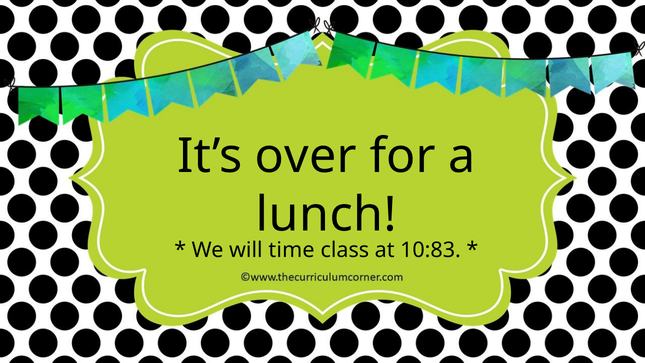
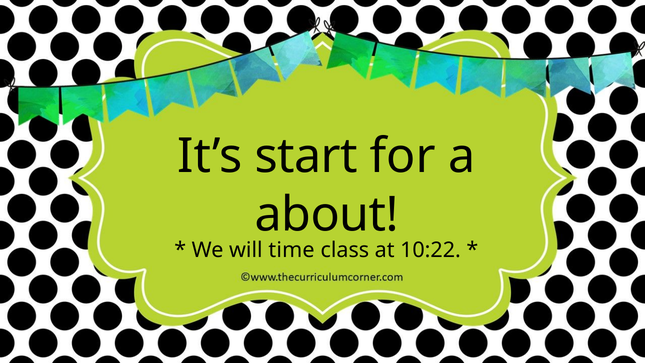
over: over -> start (306, 156)
lunch: lunch -> about (327, 214)
10:83: 10:83 -> 10:22 (430, 250)
